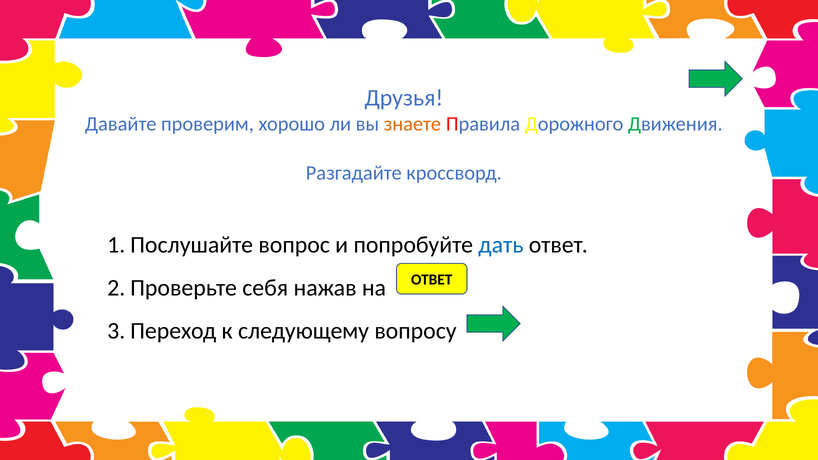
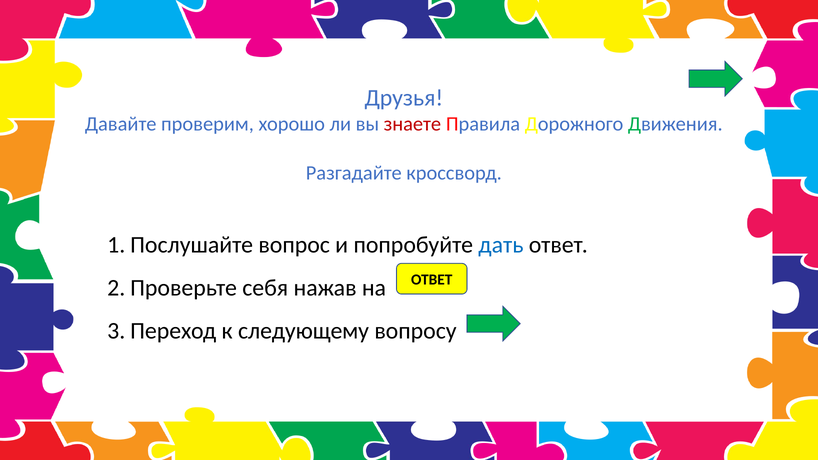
знаете colour: orange -> red (412, 124)
